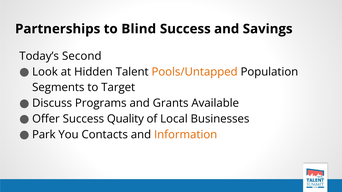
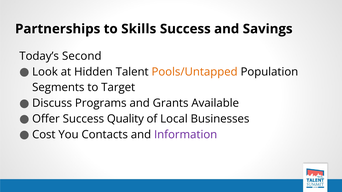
Blind: Blind -> Skills (139, 29)
Park: Park -> Cost (44, 135)
Information colour: orange -> purple (186, 135)
